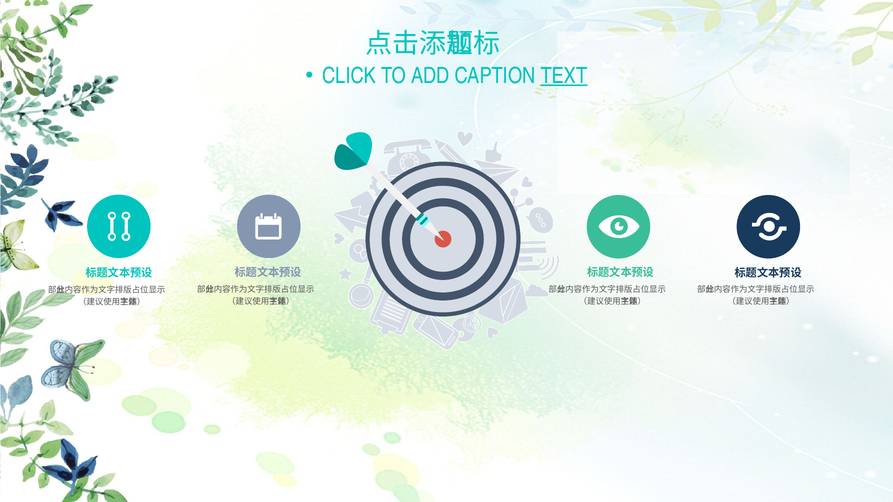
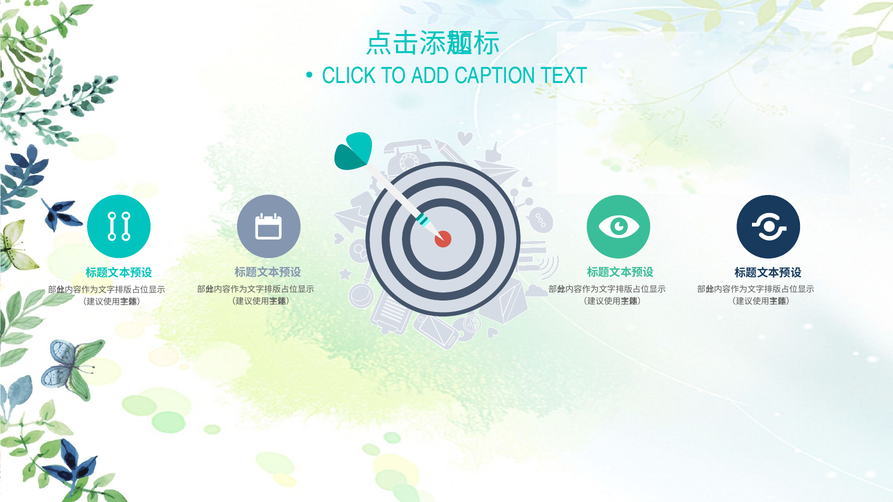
TEXT underline: present -> none (564, 76)
